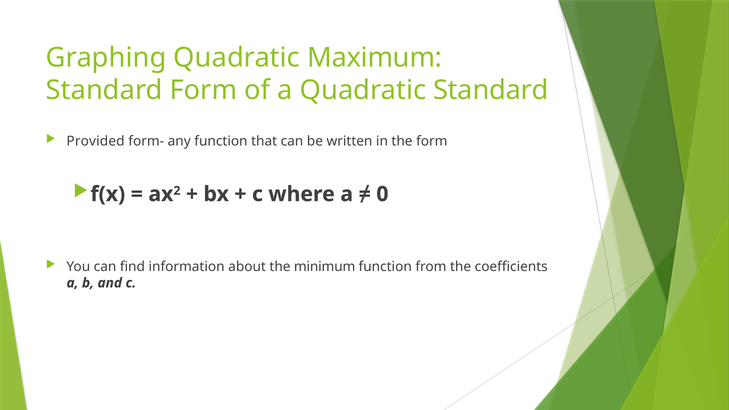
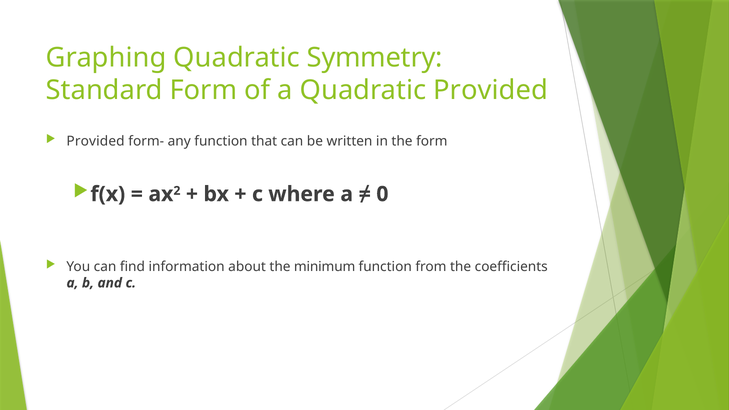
Maximum: Maximum -> Symmetry (375, 57)
Quadratic Standard: Standard -> Provided (491, 90)
